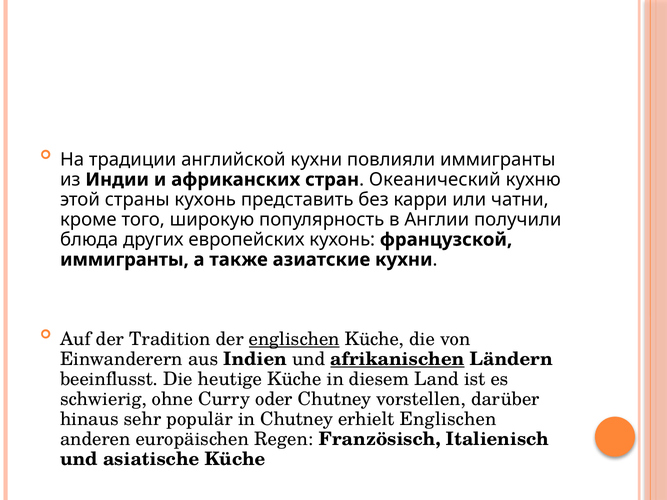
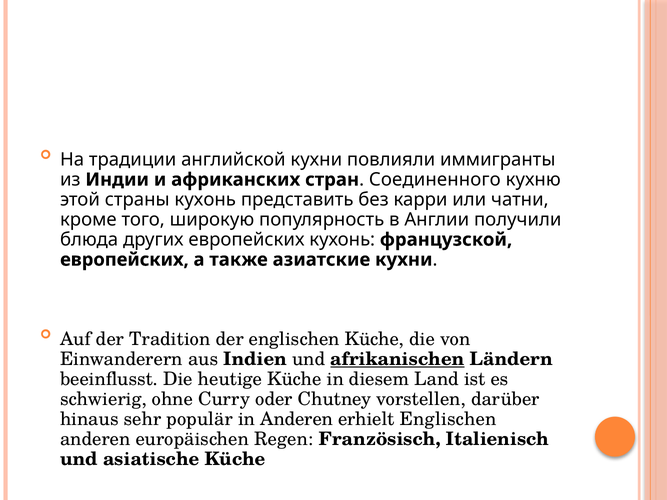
Океанический: Океанический -> Соединенного (435, 180)
иммигранты: иммигранты -> европейских (124, 260)
englischen underline: present -> none (294, 339)
in Chutney: Chutney -> Anderen (297, 419)
